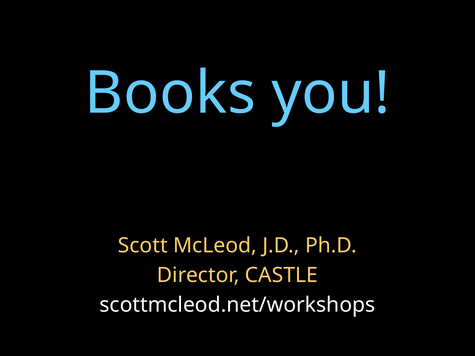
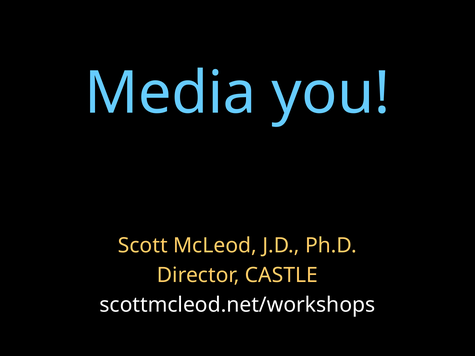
Books: Books -> Media (170, 93)
